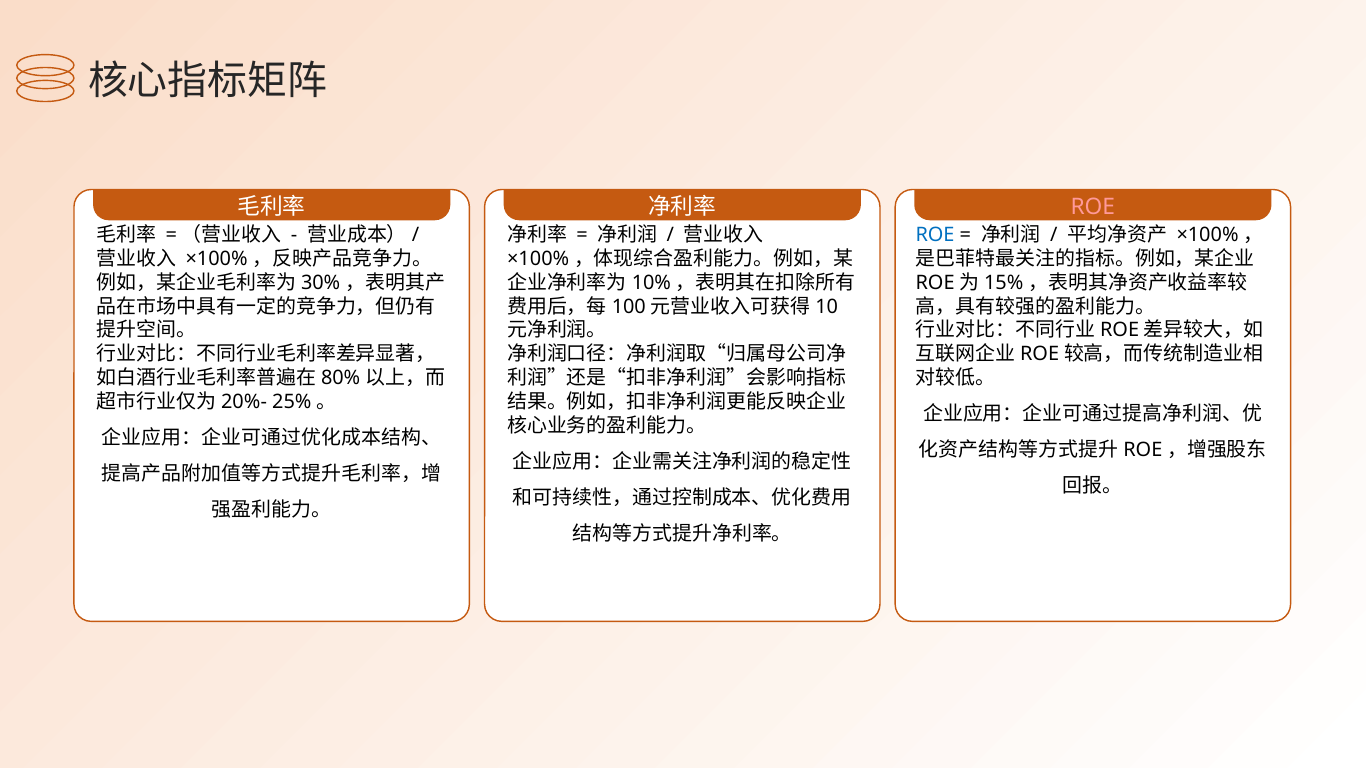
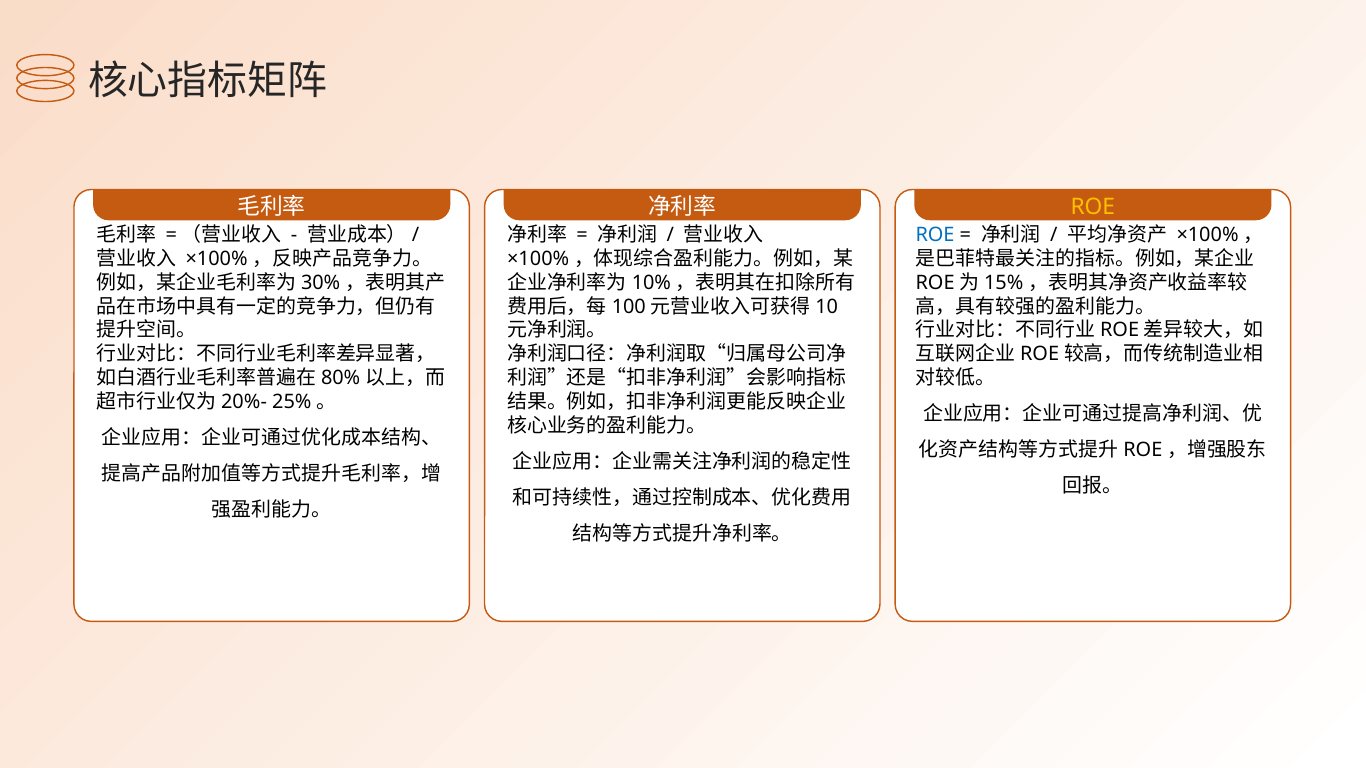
ROE colour: pink -> yellow (1093, 207)
